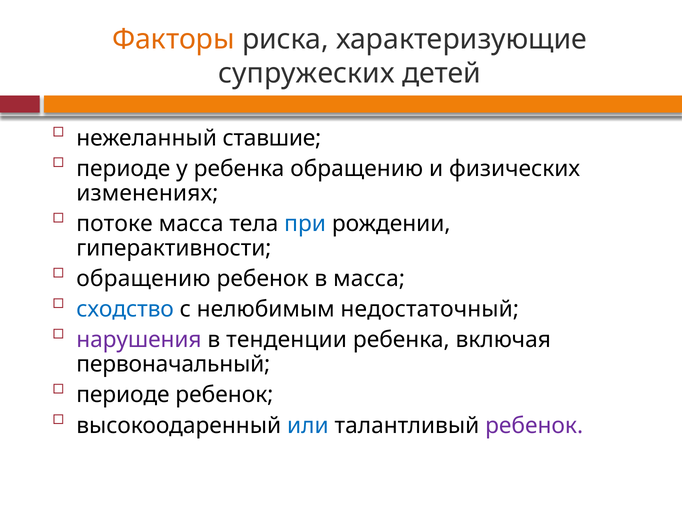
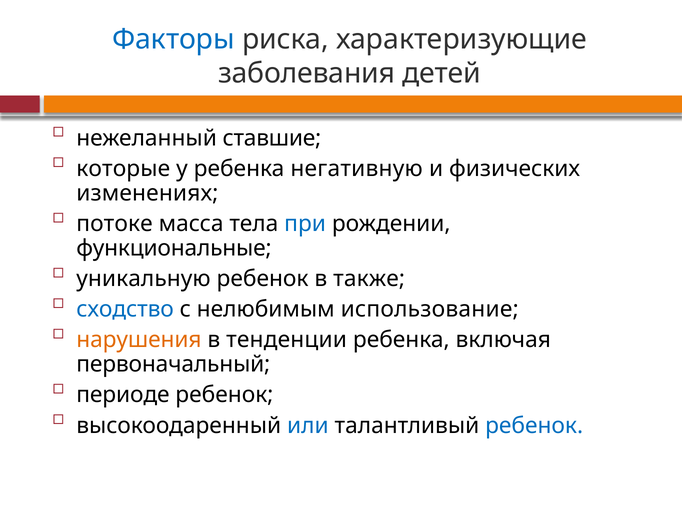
Факторы colour: orange -> blue (173, 39)
супружеских: супружеских -> заболевания (307, 74)
периоде: периоде -> которые (123, 168)
ребенка обращению: обращению -> негативную (357, 168)
гиперактивности: гиперактивности -> функциональные (174, 248)
обращению: обращению -> уникальную (143, 279)
в масса: масса -> также (369, 279)
недостаточный: недостаточный -> использование (430, 309)
нарушения colour: purple -> orange (139, 340)
ребенок colour: purple -> blue (534, 425)
